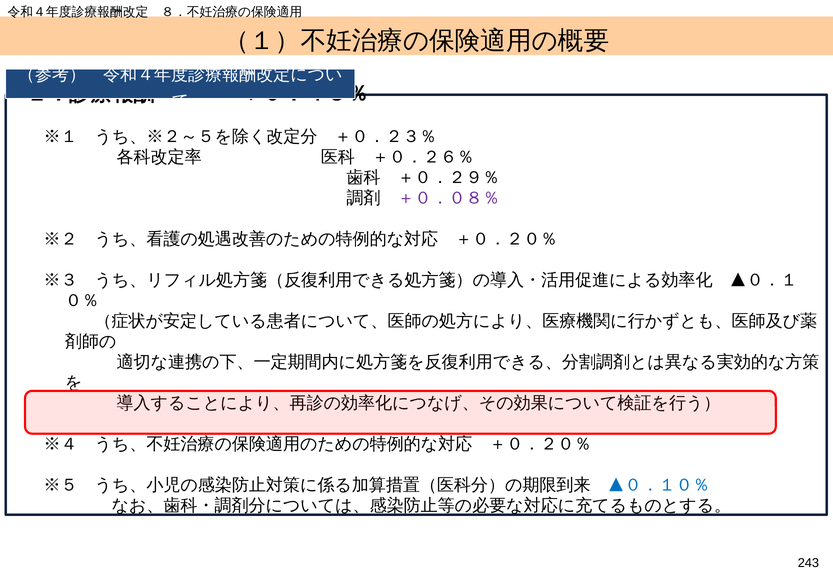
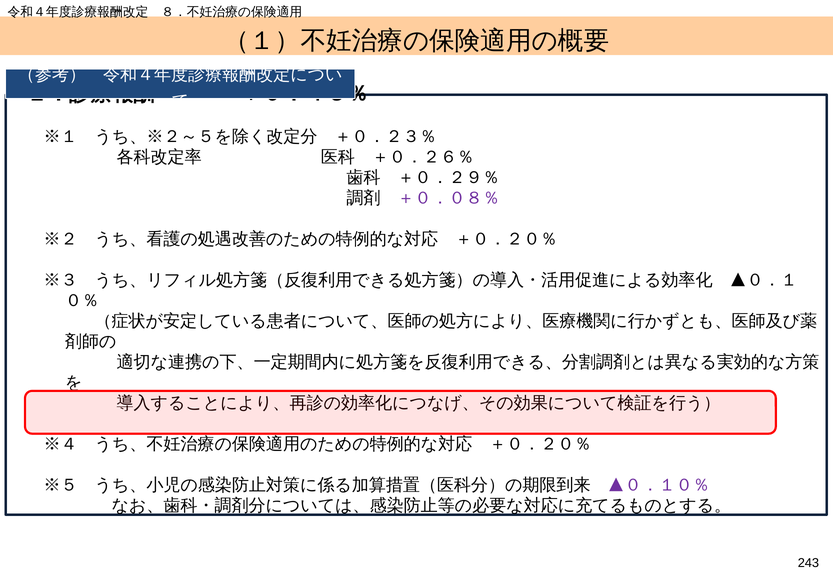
▲０．１０％ colour: blue -> purple (659, 485)
